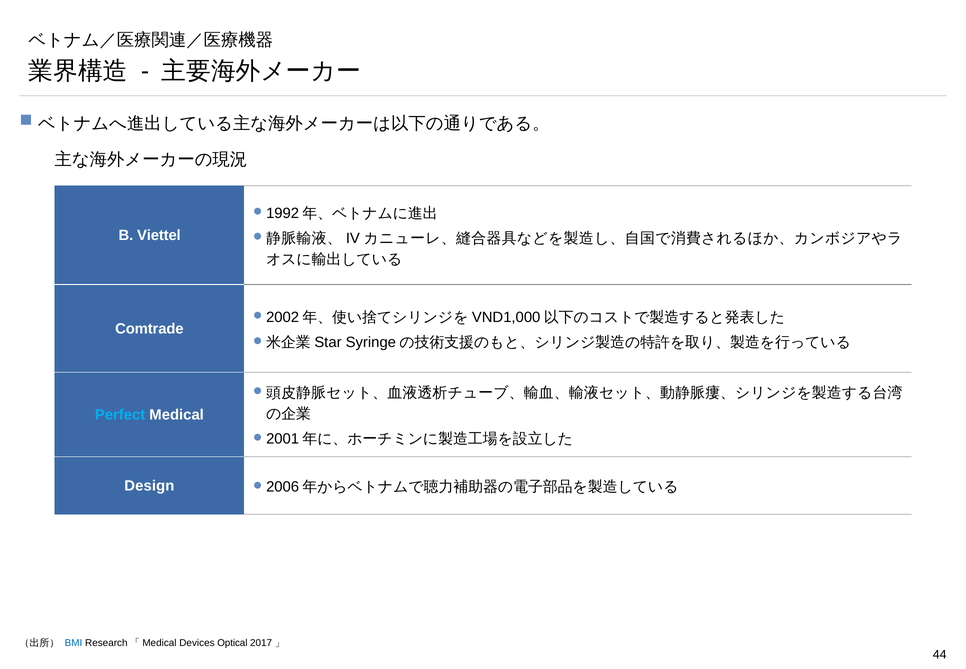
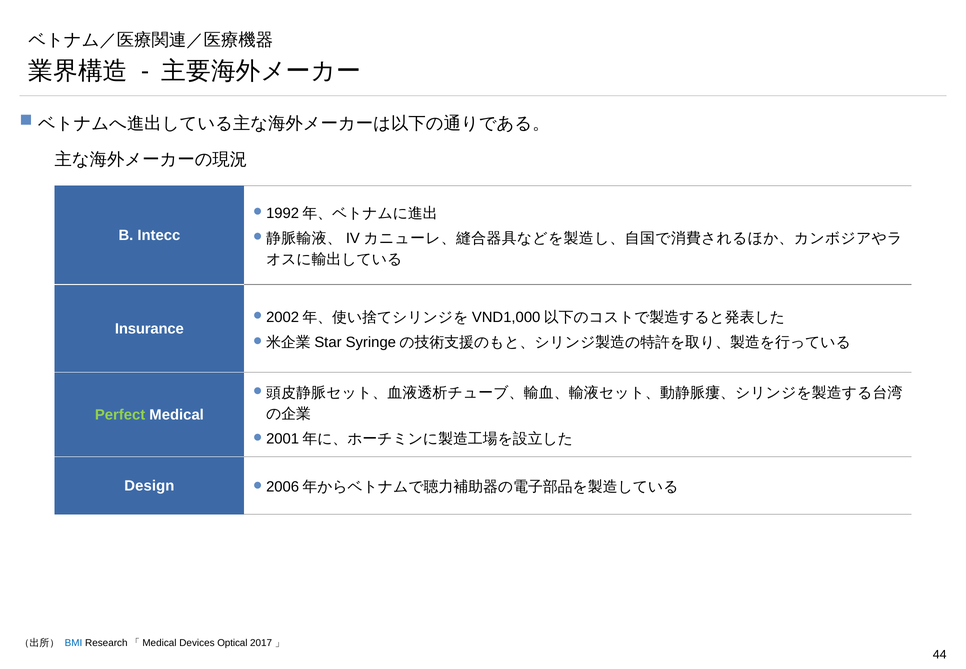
Viettel: Viettel -> Intecc (159, 235)
Comtrade: Comtrade -> Insurance (149, 329)
Perfect colour: light blue -> light green (120, 415)
